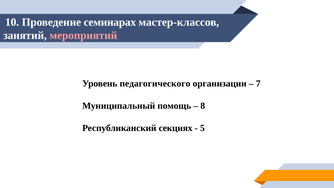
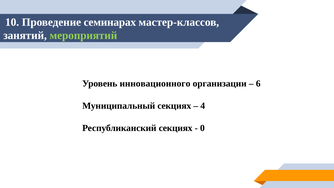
мероприятий colour: pink -> light green (83, 35)
педагогического: педагогического -> инновационного (155, 84)
7: 7 -> 6 (258, 84)
Муниципальный помощь: помощь -> секциях (174, 106)
8: 8 -> 4 (203, 106)
5: 5 -> 0 (202, 128)
